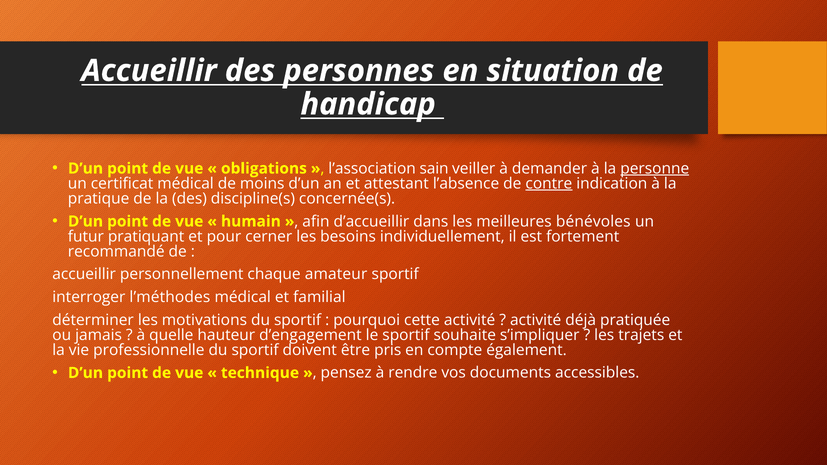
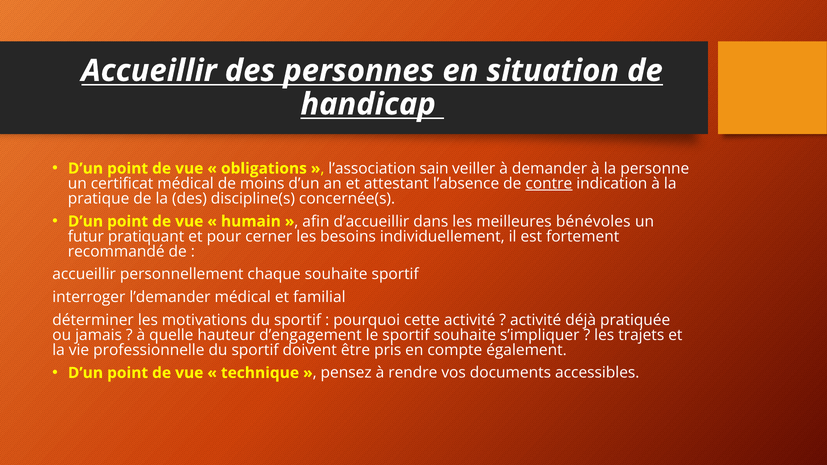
personne underline: present -> none (655, 169)
chaque amateur: amateur -> souhaite (336, 274)
l’méthodes: l’méthodes -> l’demander (170, 297)
